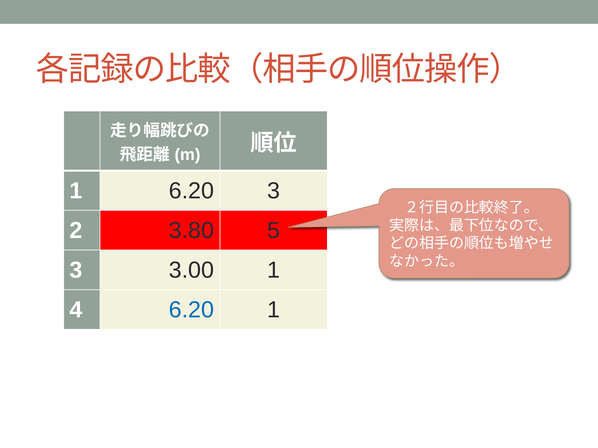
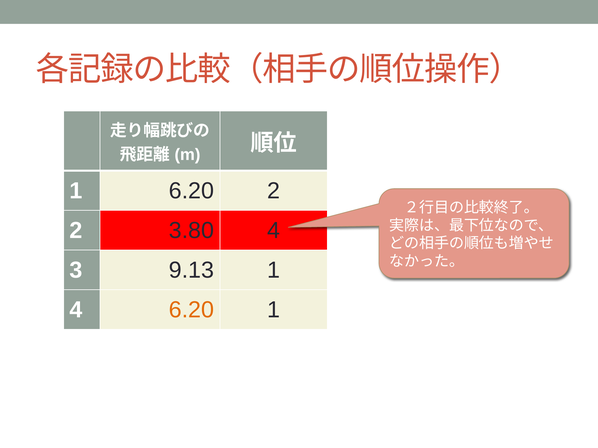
6.20 3: 3 -> 2 (274, 191)
3.80 5: 5 -> 4 (274, 231)
3.00: 3.00 -> 9.13 (191, 270)
6.20 colour: blue -> orange (191, 310)
